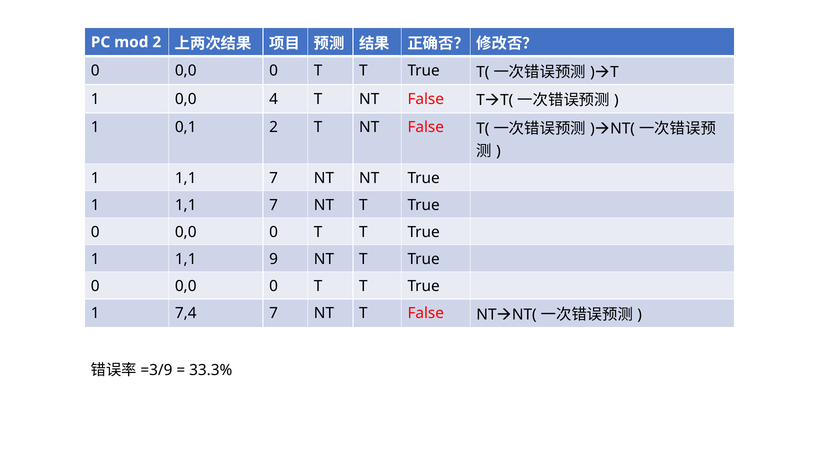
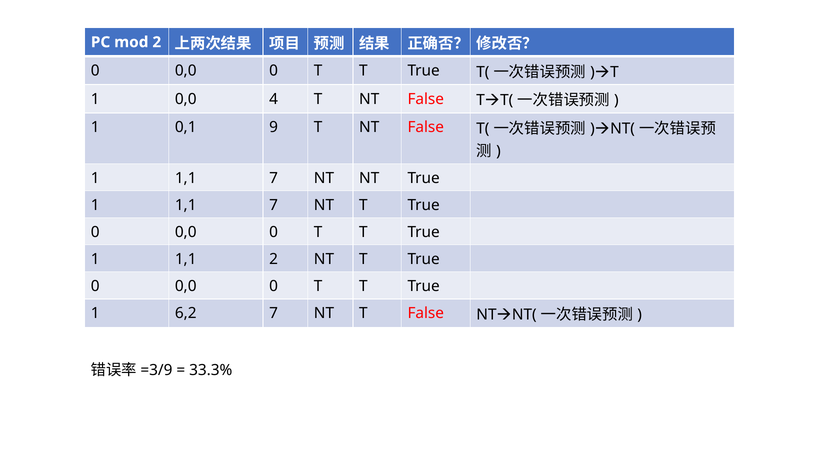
0,1 2: 2 -> 9 (274, 128)
1,1 9: 9 -> 2 (274, 260)
7,4: 7,4 -> 6,2 (186, 314)
